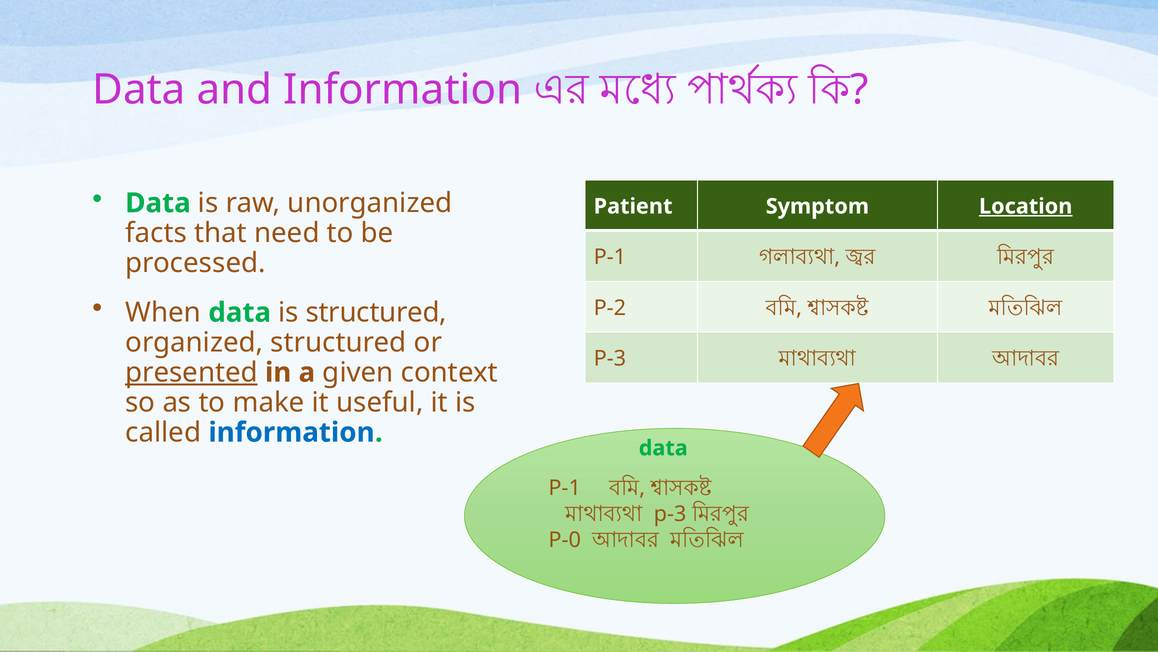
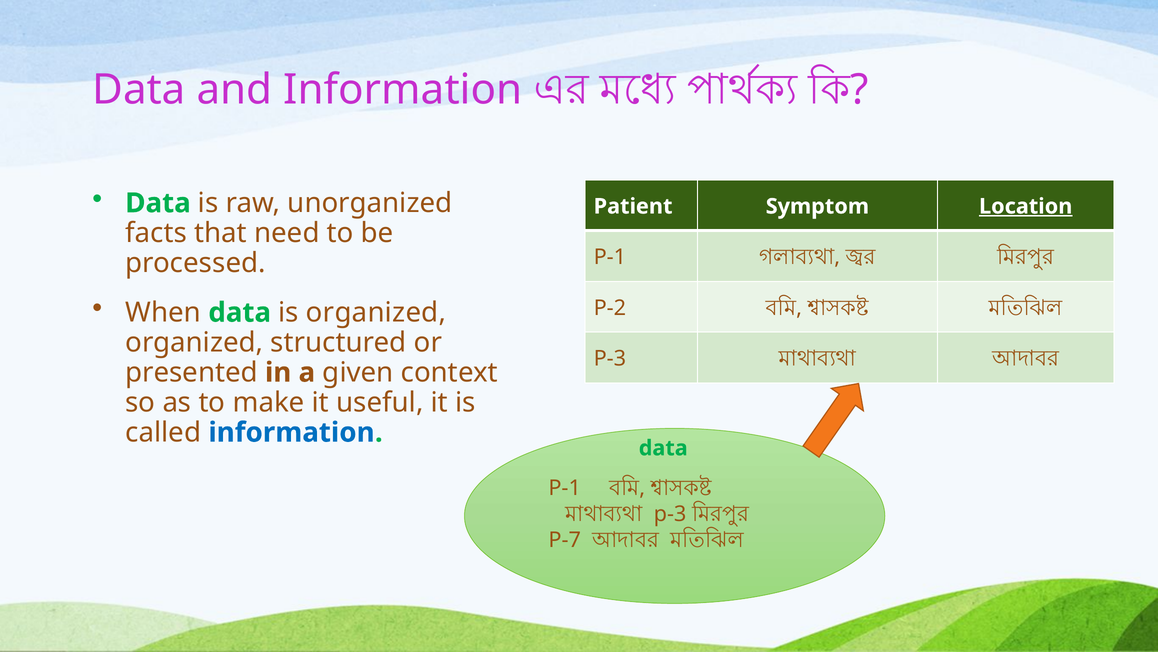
is structured: structured -> organized (376, 312)
presented underline: present -> none (191, 372)
P-0: P-0 -> P-7 (565, 540)
